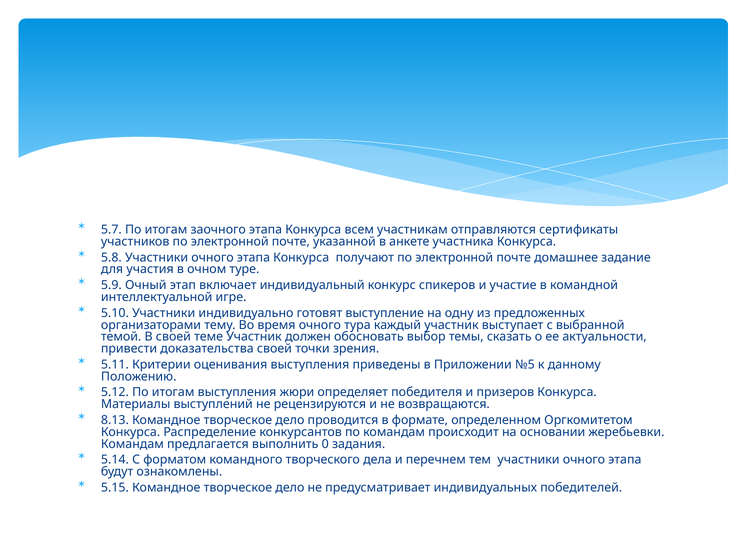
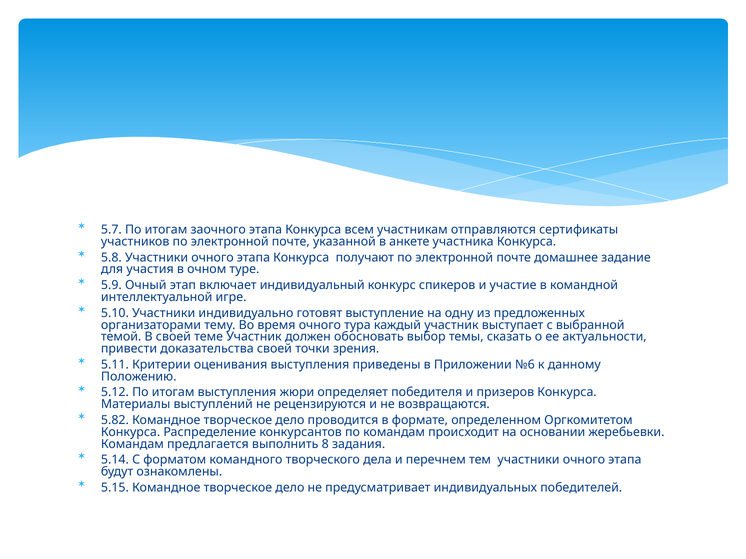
№5: №5 -> №6 (525, 365)
8.13: 8.13 -> 5.82 (115, 421)
0: 0 -> 8 (325, 444)
